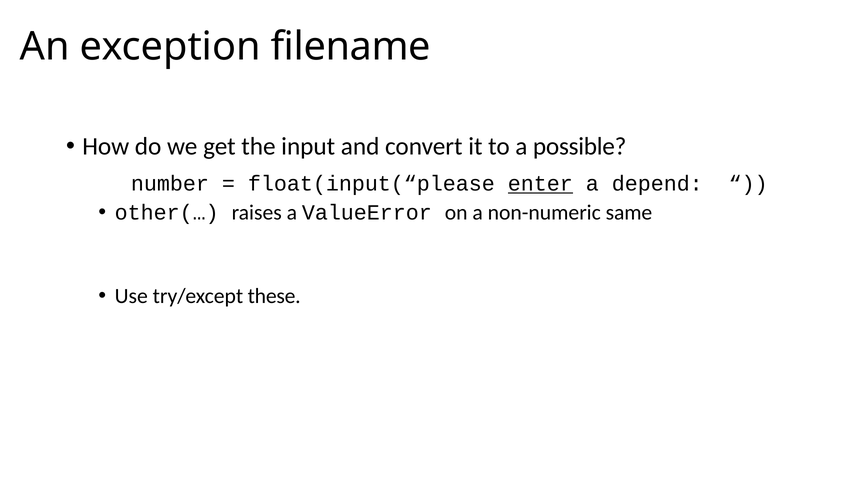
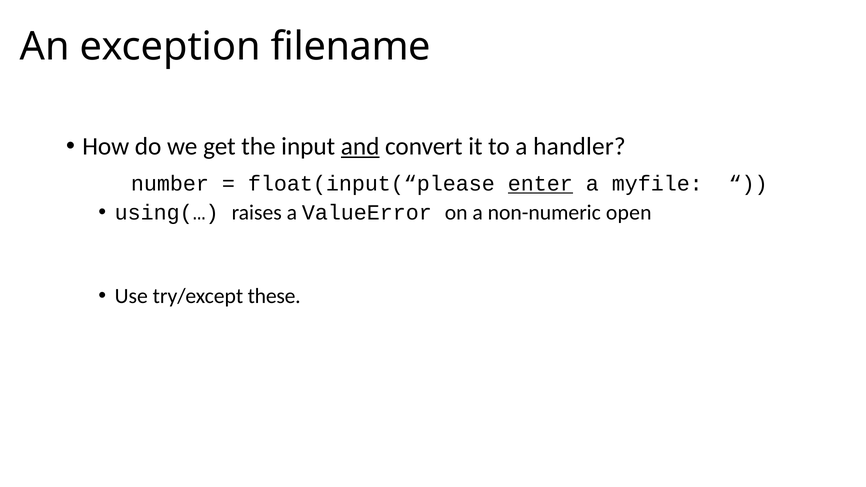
and underline: none -> present (360, 146)
possible: possible -> handler (579, 146)
depend: depend -> myfile (657, 184)
other(…: other(… -> using(… (167, 212)
same: same -> open (629, 212)
